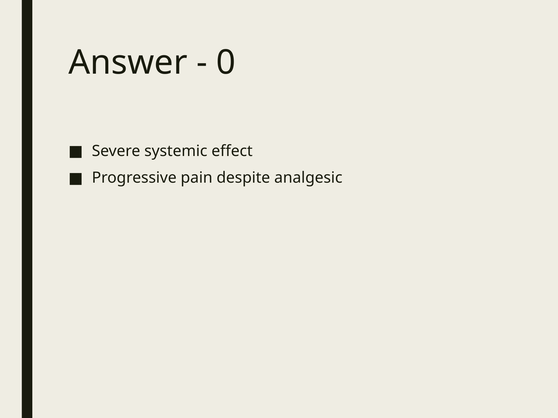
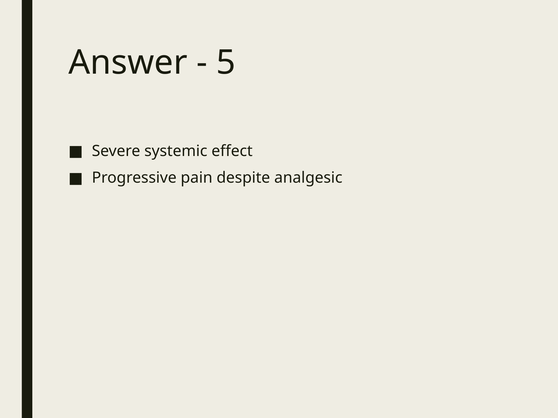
0: 0 -> 5 (226, 63)
